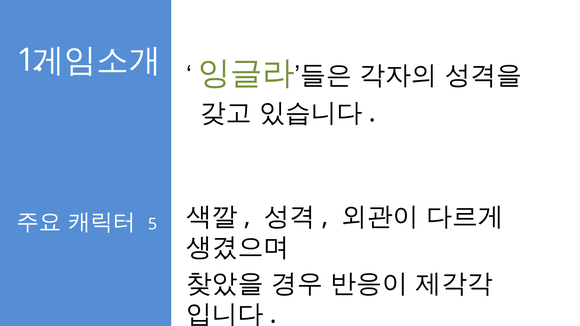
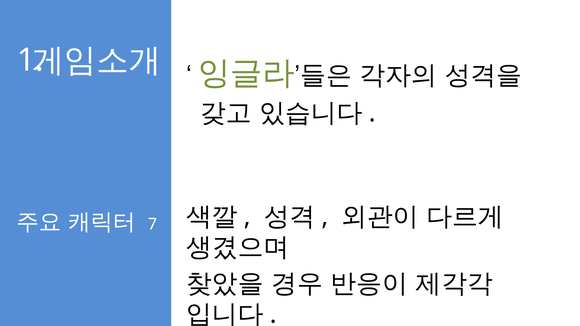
5: 5 -> 7 (152, 224)
